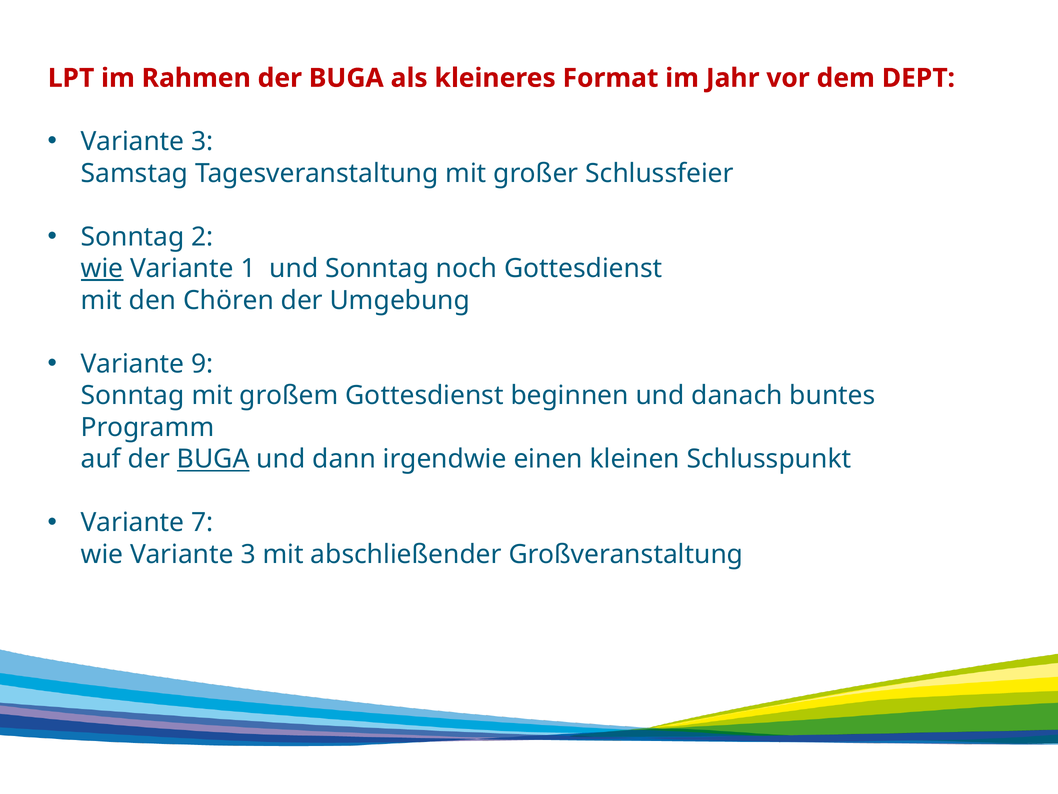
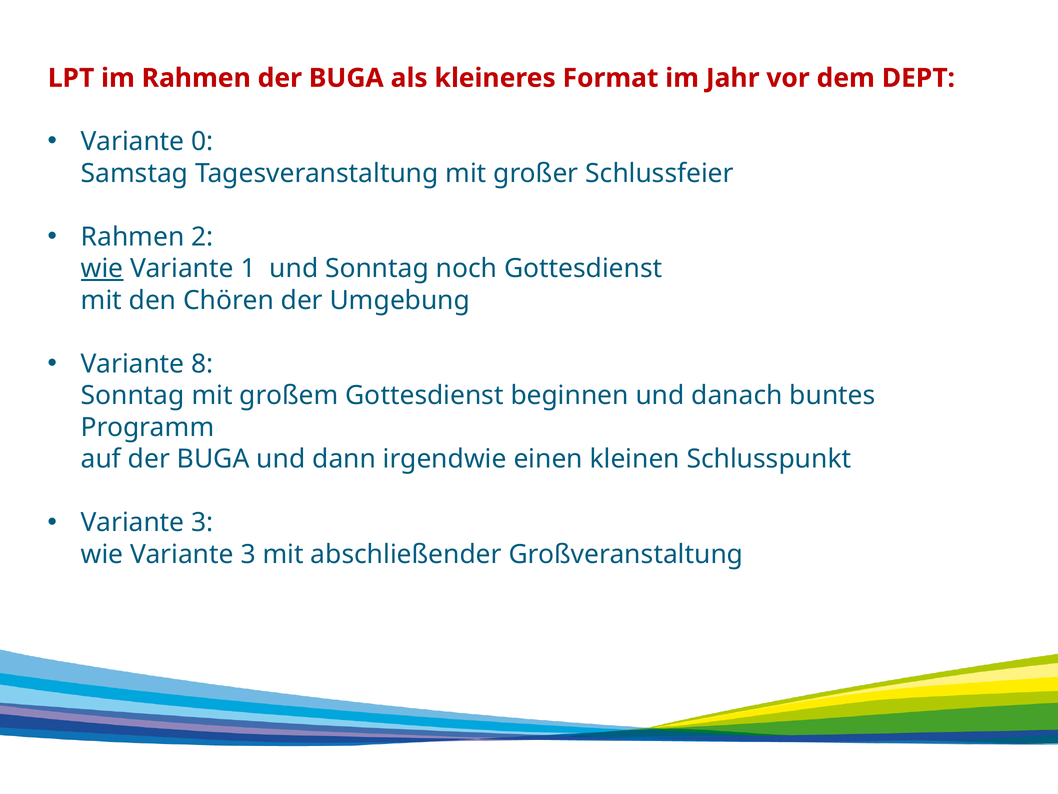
3: 3 -> 0 (202, 142)
Sonntag: Sonntag -> Rahmen (133, 237)
9: 9 -> 8 (202, 364)
BUGA underline: present -> none (213, 459)
7: 7 -> 3 (202, 522)
